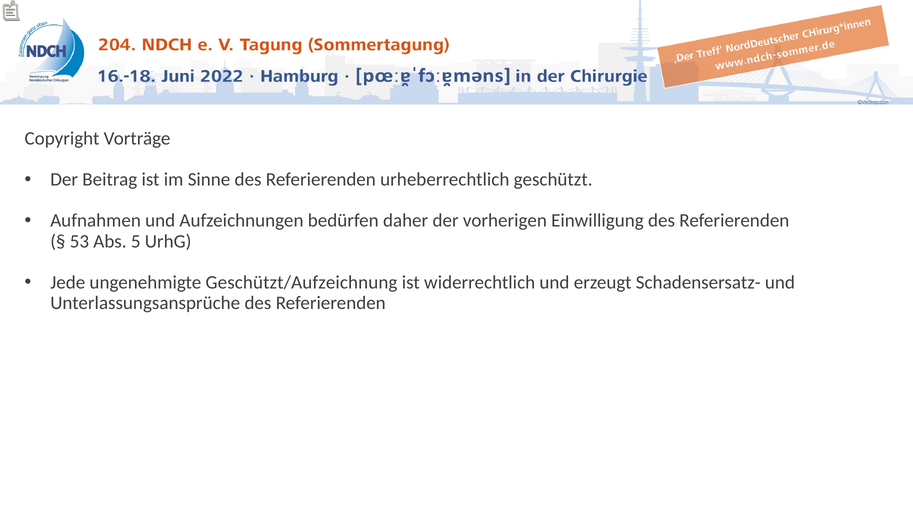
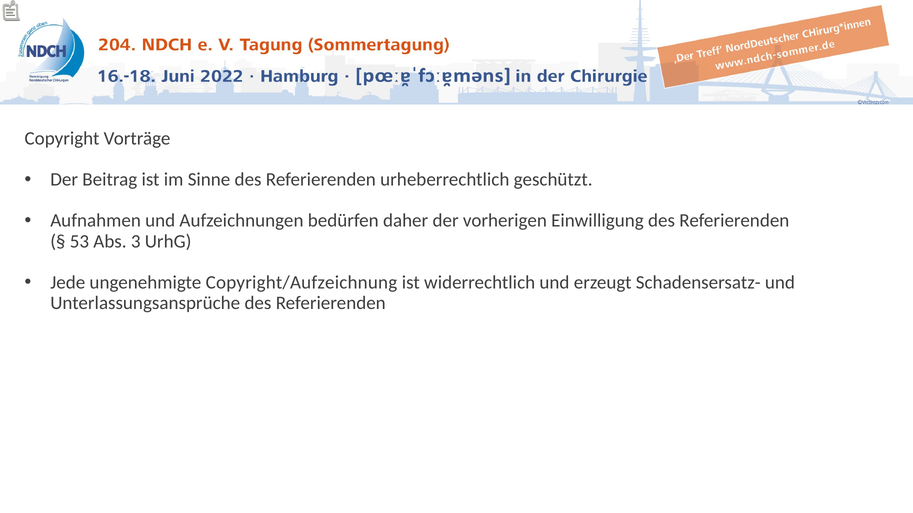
5: 5 -> 3 (136, 241)
Geschützt/Aufzeichnung: Geschützt/Aufzeichnung -> Copyright/Aufzeichnung (301, 283)
